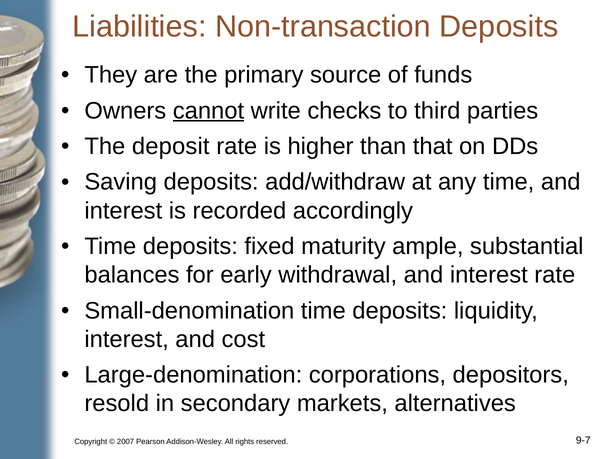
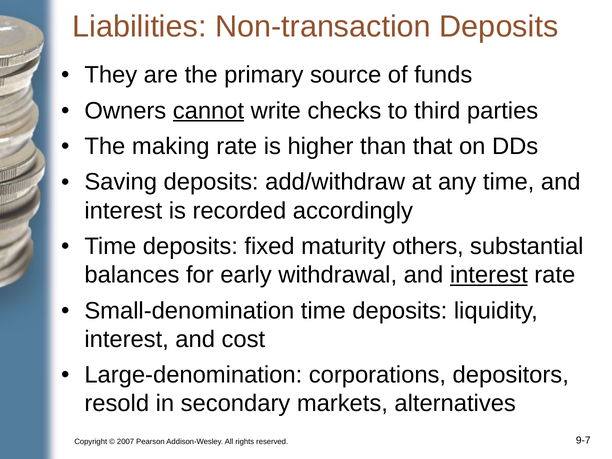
deposit: deposit -> making (171, 146)
ample: ample -> others (428, 246)
interest underline: none -> present (489, 275)
